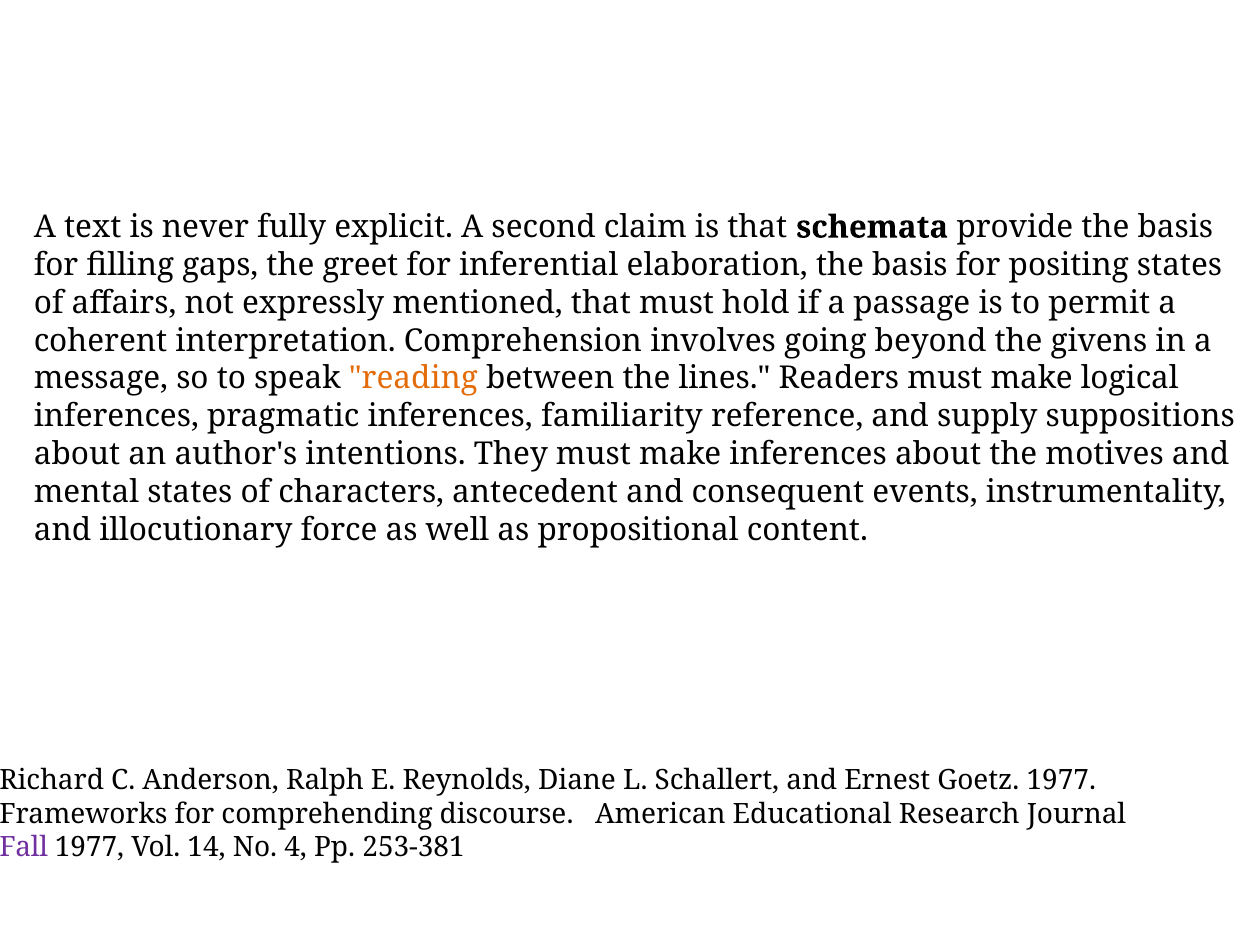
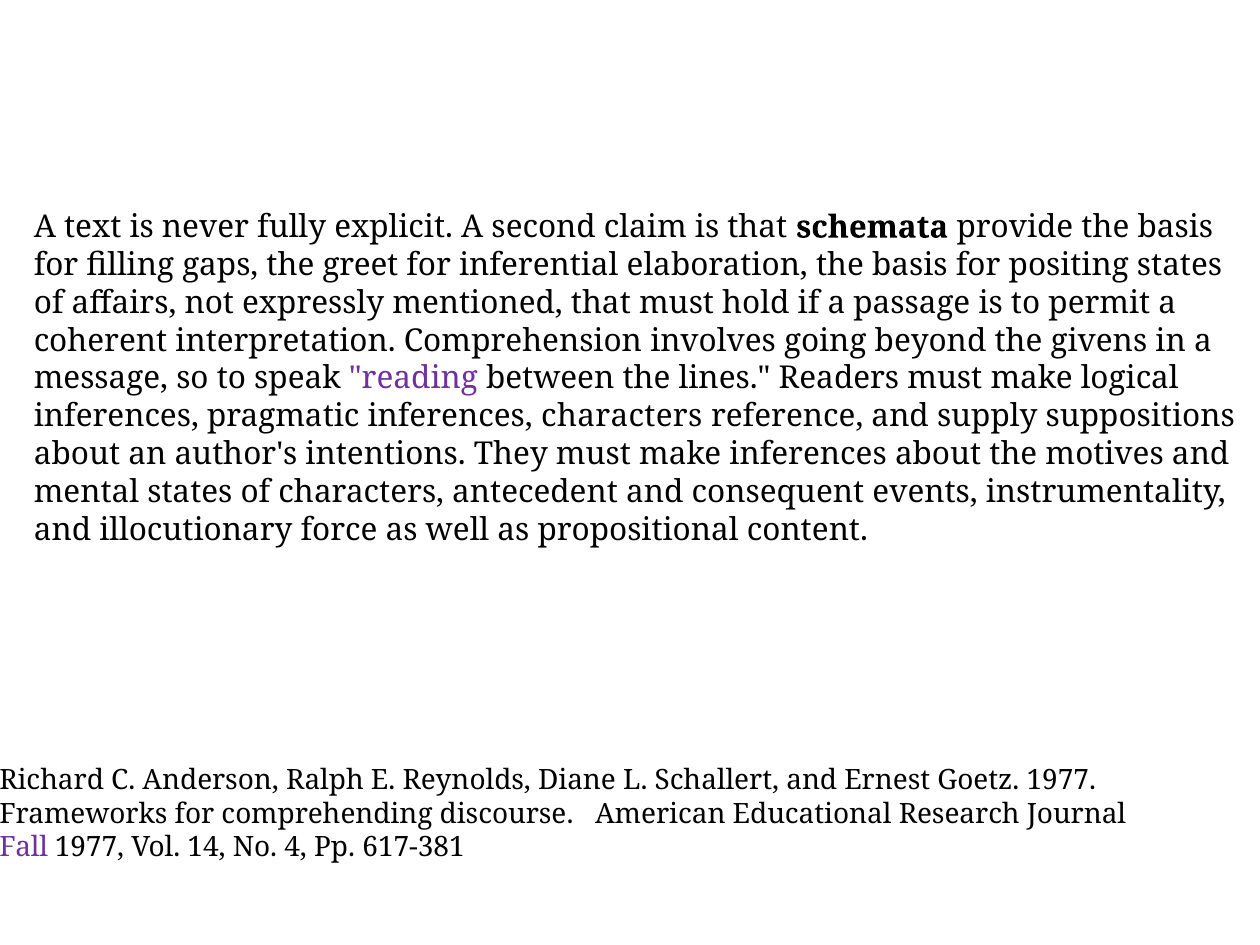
reading colour: orange -> purple (413, 378)
inferences familiarity: familiarity -> characters (622, 416)
253-381: 253-381 -> 617-381 (414, 848)
